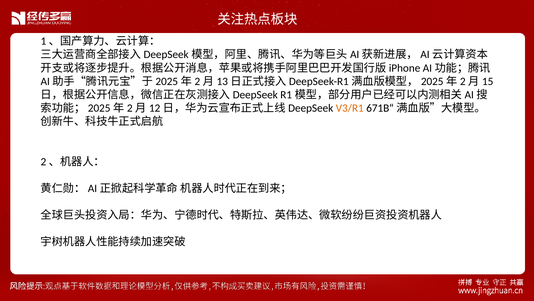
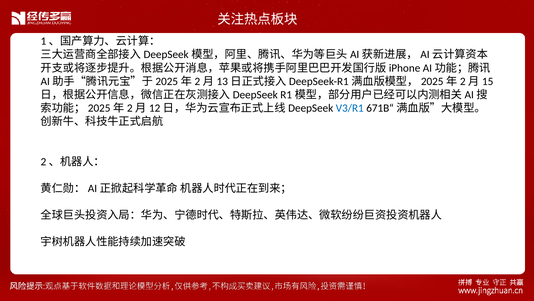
V3/R1 colour: orange -> blue (350, 108)
